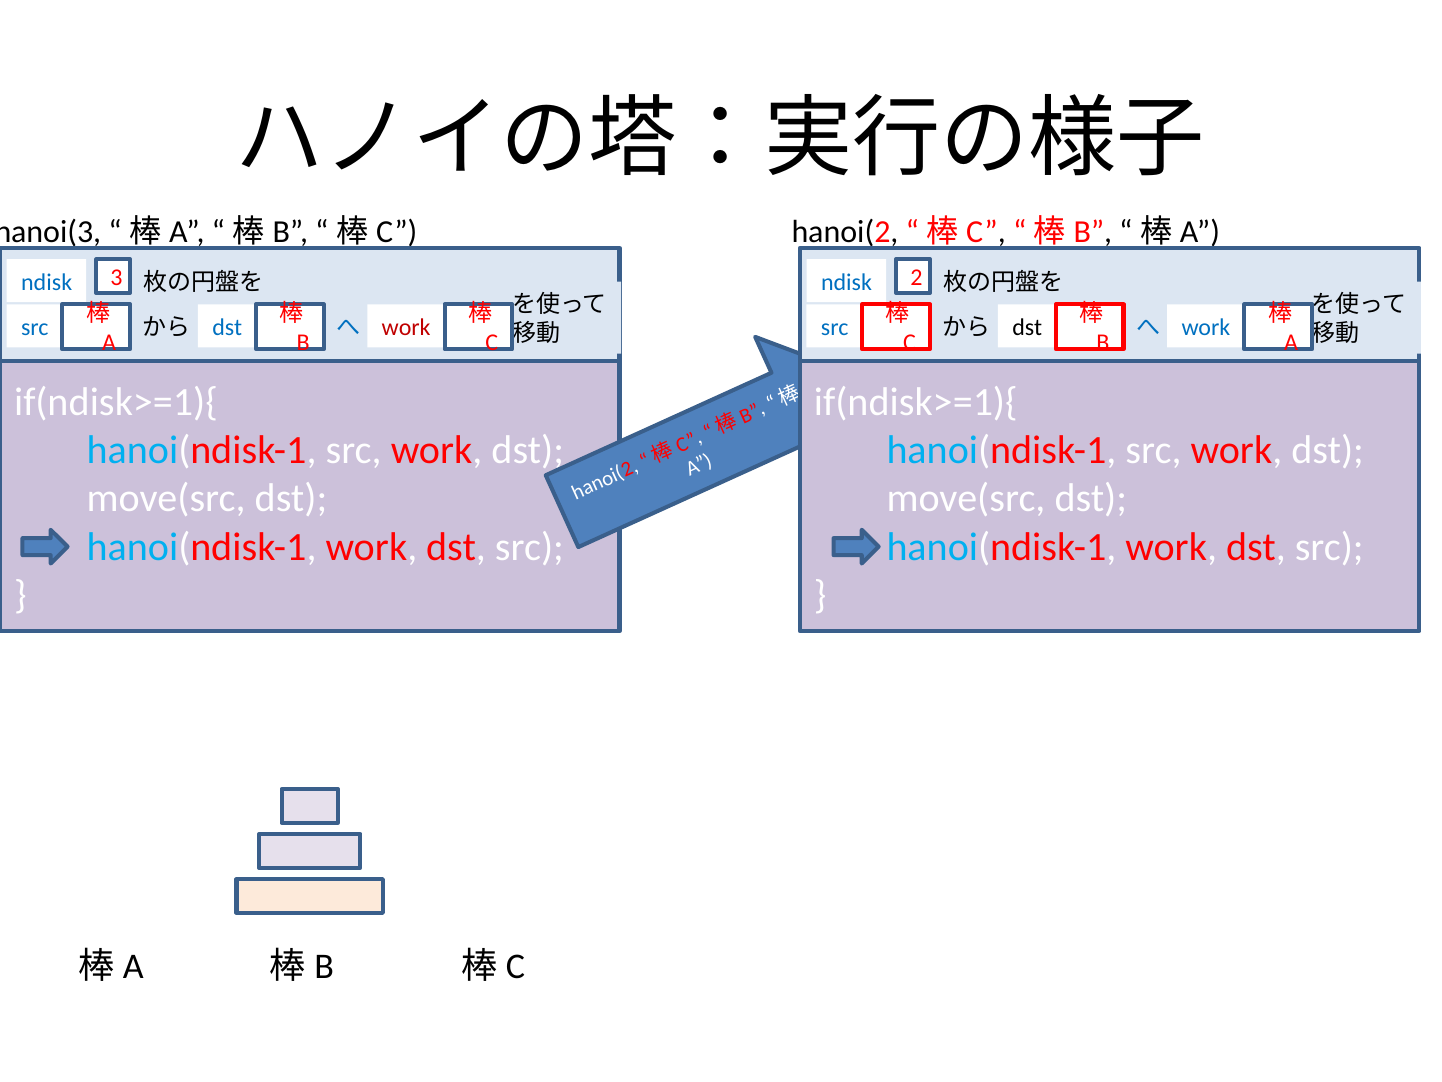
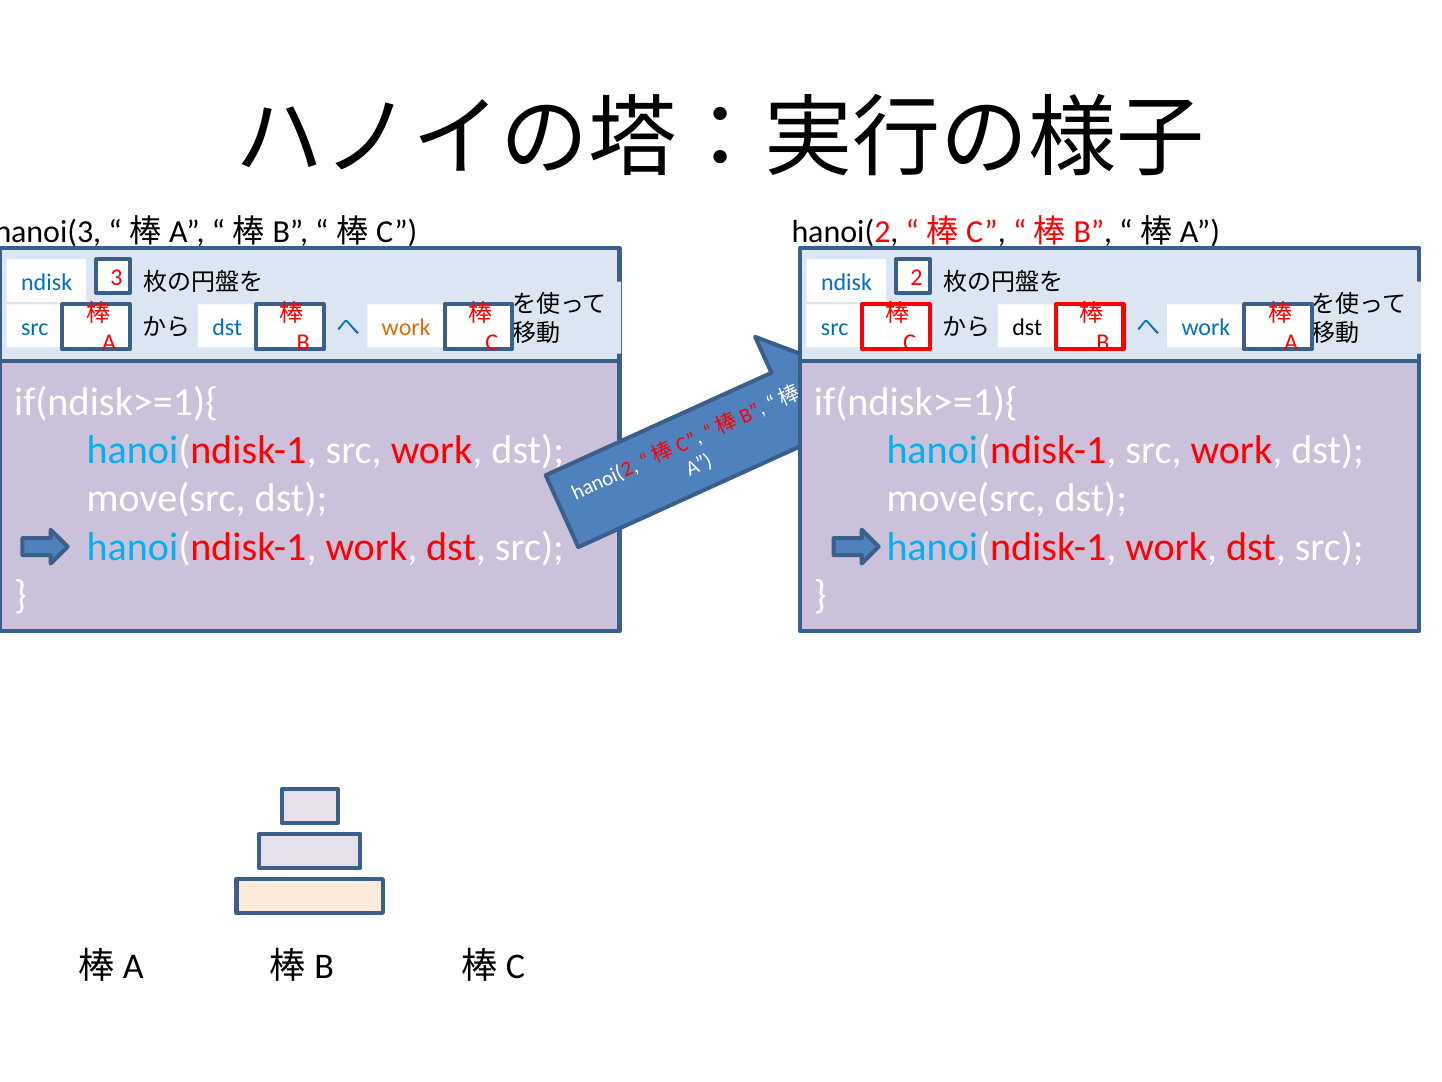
work colour: red -> orange (406, 327)
